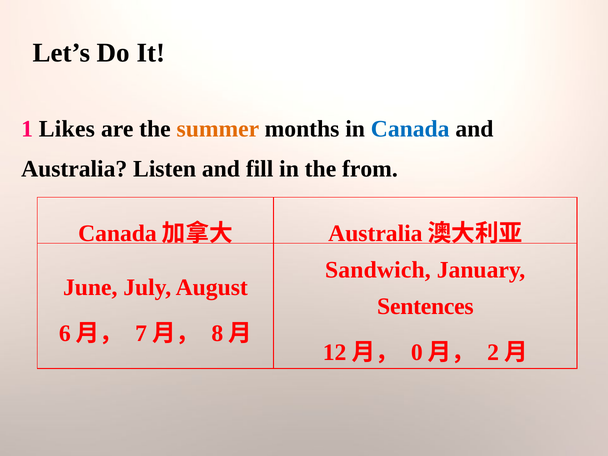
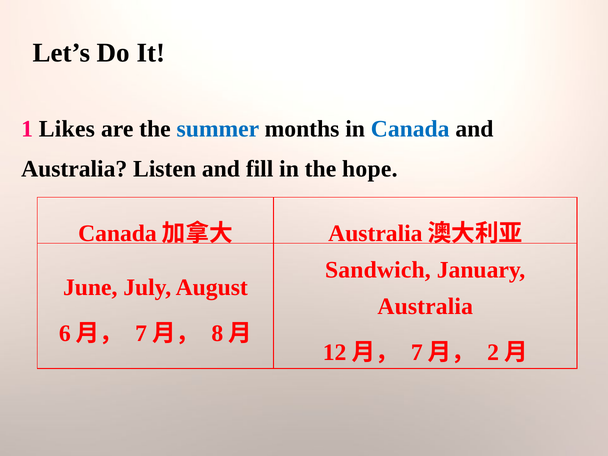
summer colour: orange -> blue (218, 129)
from: from -> hope (370, 169)
Sentences: Sentences -> Australia (425, 307)
0: 0 -> 7 (417, 353)
